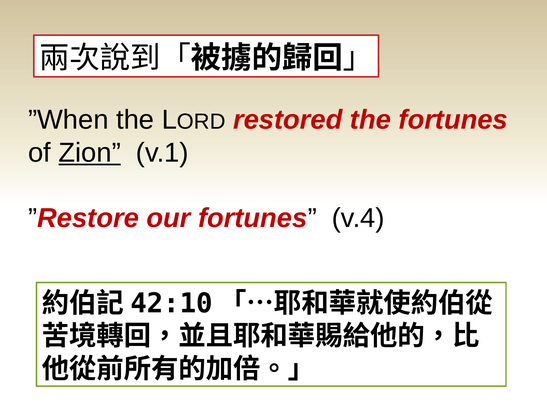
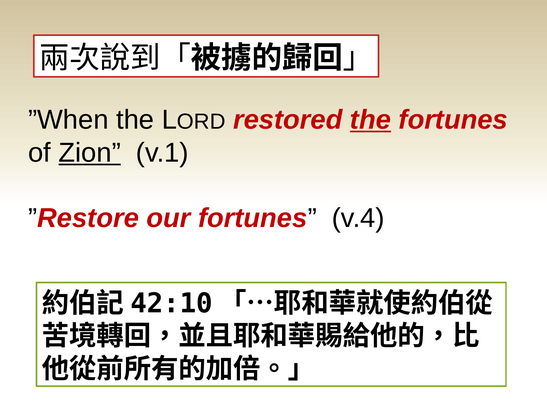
the underline: none -> present (370, 120)
